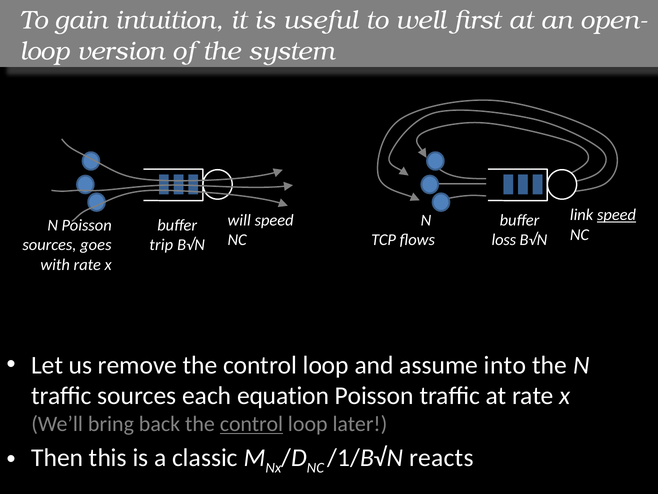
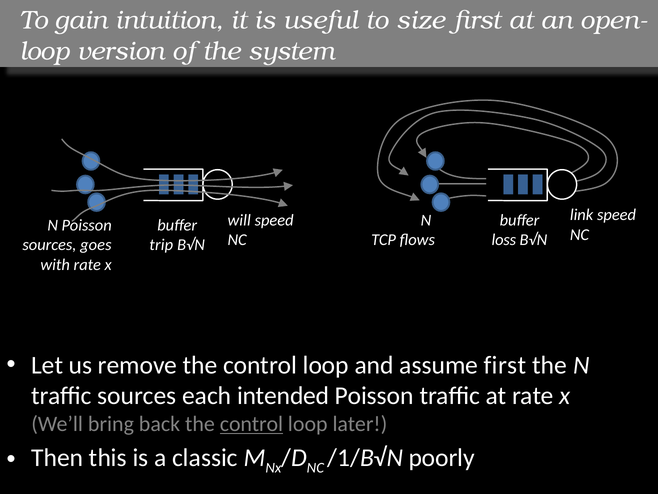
well: well -> size (420, 20)
speed underline: present -> none (617, 215)
assume into: into -> first (505, 365)
equation: equation -> intended (283, 395)
reacts: reacts -> poorly (442, 458)
